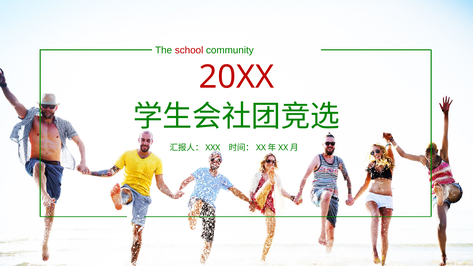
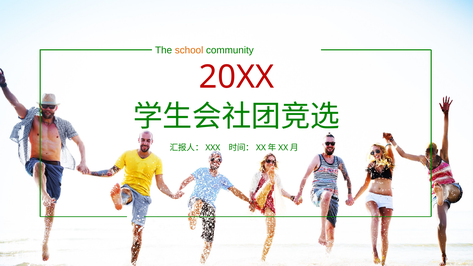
school colour: red -> orange (189, 50)
